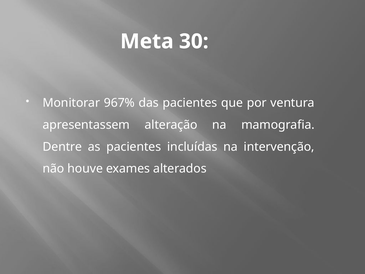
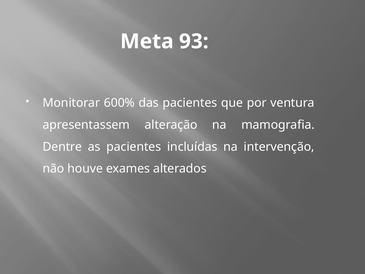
30: 30 -> 93 (194, 41)
967%: 967% -> 600% (119, 103)
